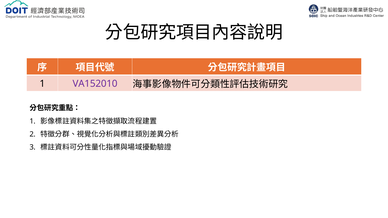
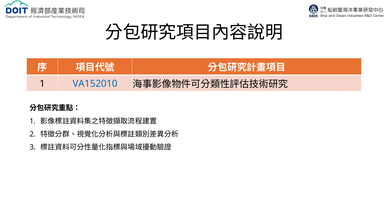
VA152010 colour: purple -> blue (95, 84)
